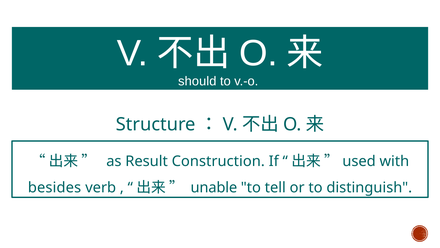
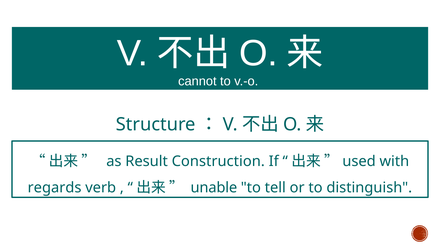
should: should -> cannot (197, 81)
besides: besides -> regards (55, 187)
